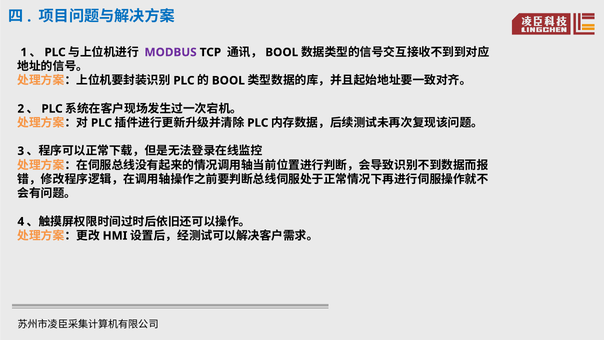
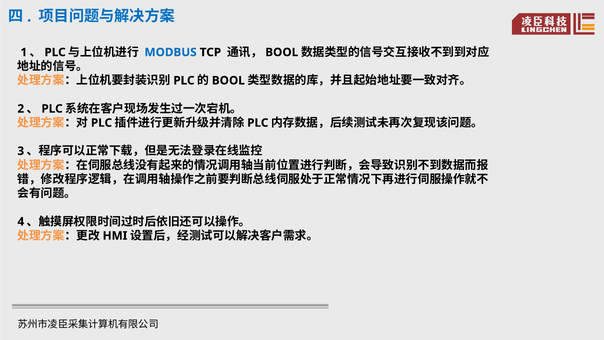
MODBUS colour: purple -> blue (171, 52)
